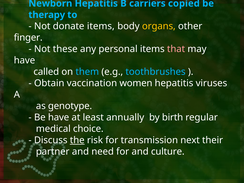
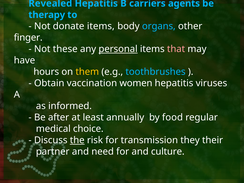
Newborn: Newborn -> Revealed (50, 3)
copied: copied -> agents (184, 3)
organs colour: yellow -> light blue (159, 26)
personal underline: none -> present (118, 49)
called: called -> hours (46, 72)
them colour: light blue -> yellow (87, 72)
genotype: genotype -> informed (70, 106)
Be have: have -> after (59, 117)
birth: birth -> food (172, 117)
next: next -> they (190, 140)
